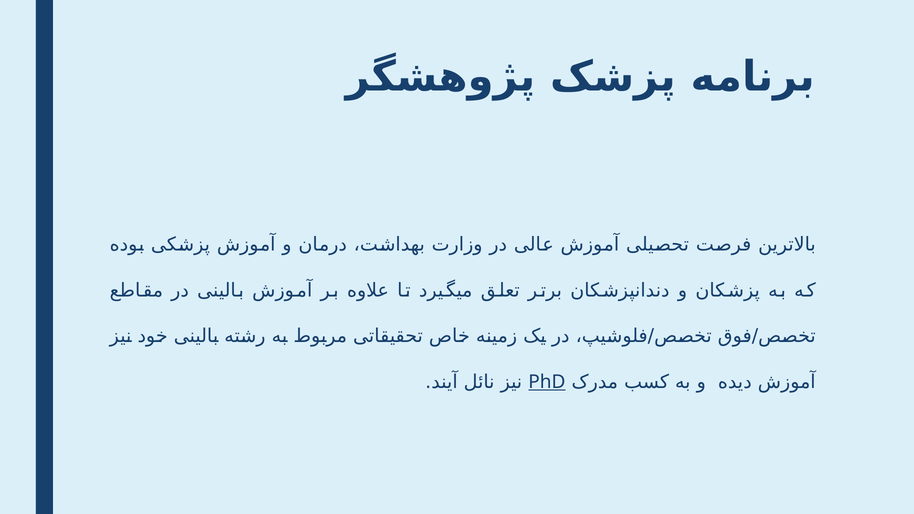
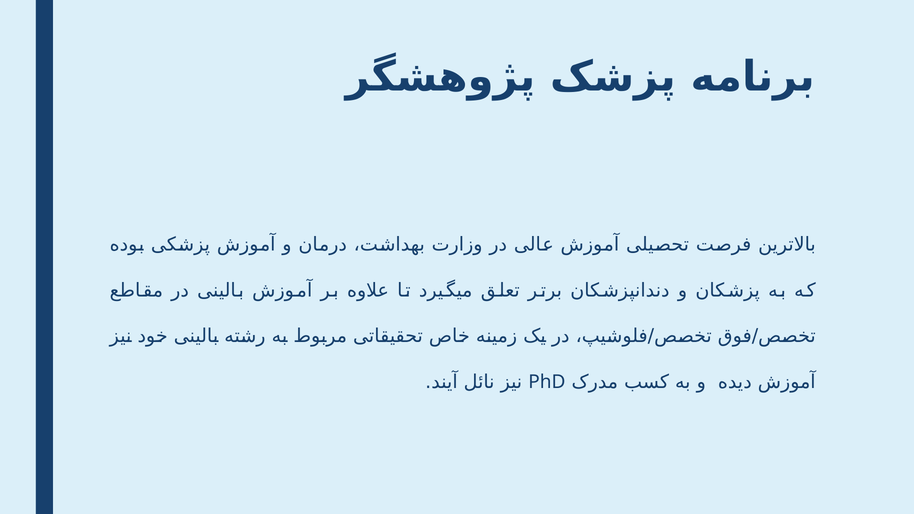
PhD underline: present -> none (547, 382)
